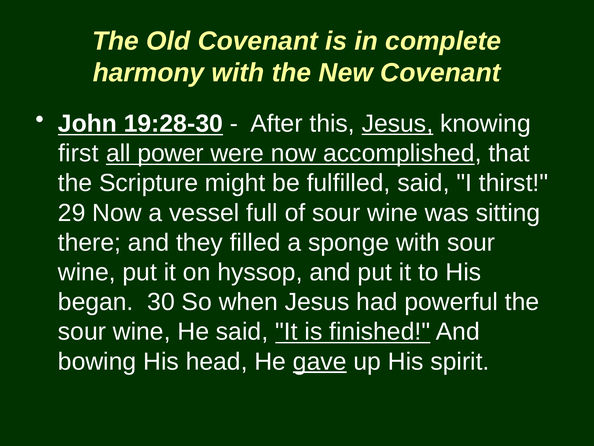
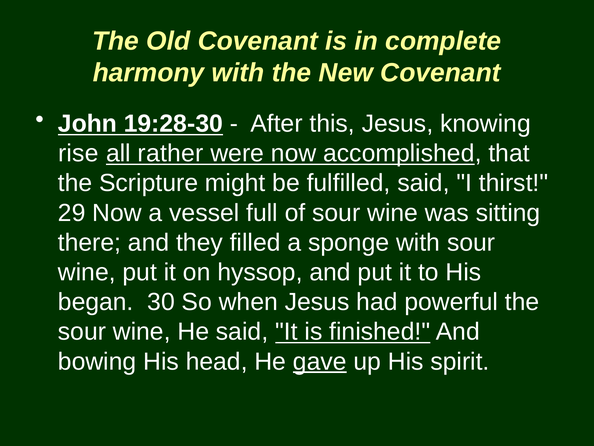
Jesus underline: present -> none (397, 123)
first: first -> rise (78, 153)
power: power -> rather (170, 153)
